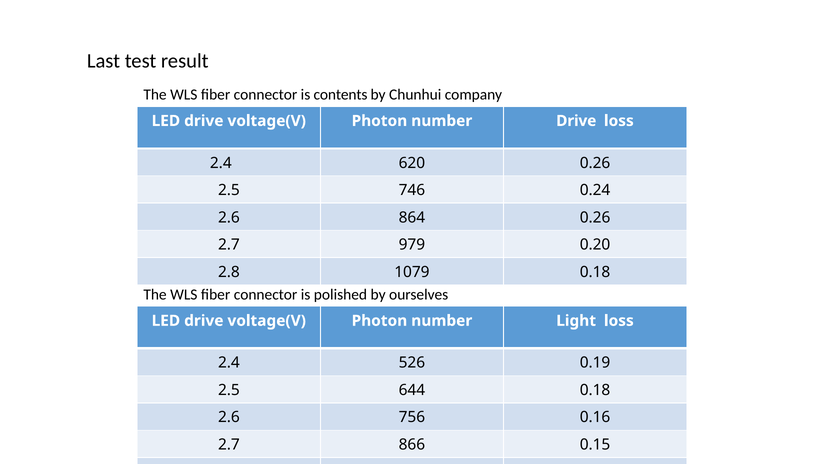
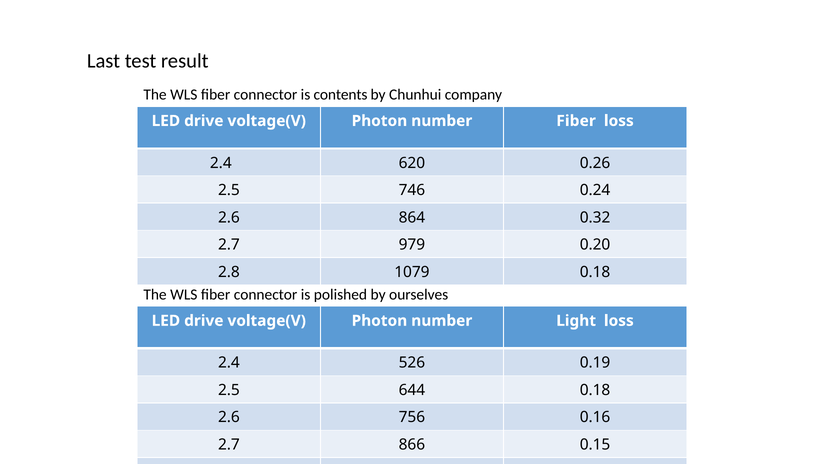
number Drive: Drive -> Fiber (576, 121)
864 0.26: 0.26 -> 0.32 (595, 217)
